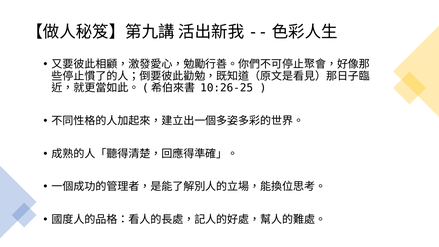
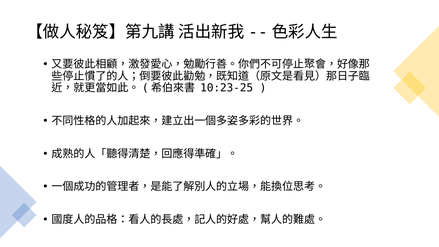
10:26-25: 10:26-25 -> 10:23-25 (227, 88)
